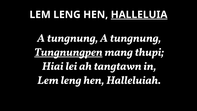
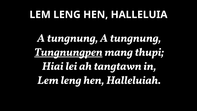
HALLELUIA underline: present -> none (139, 15)
